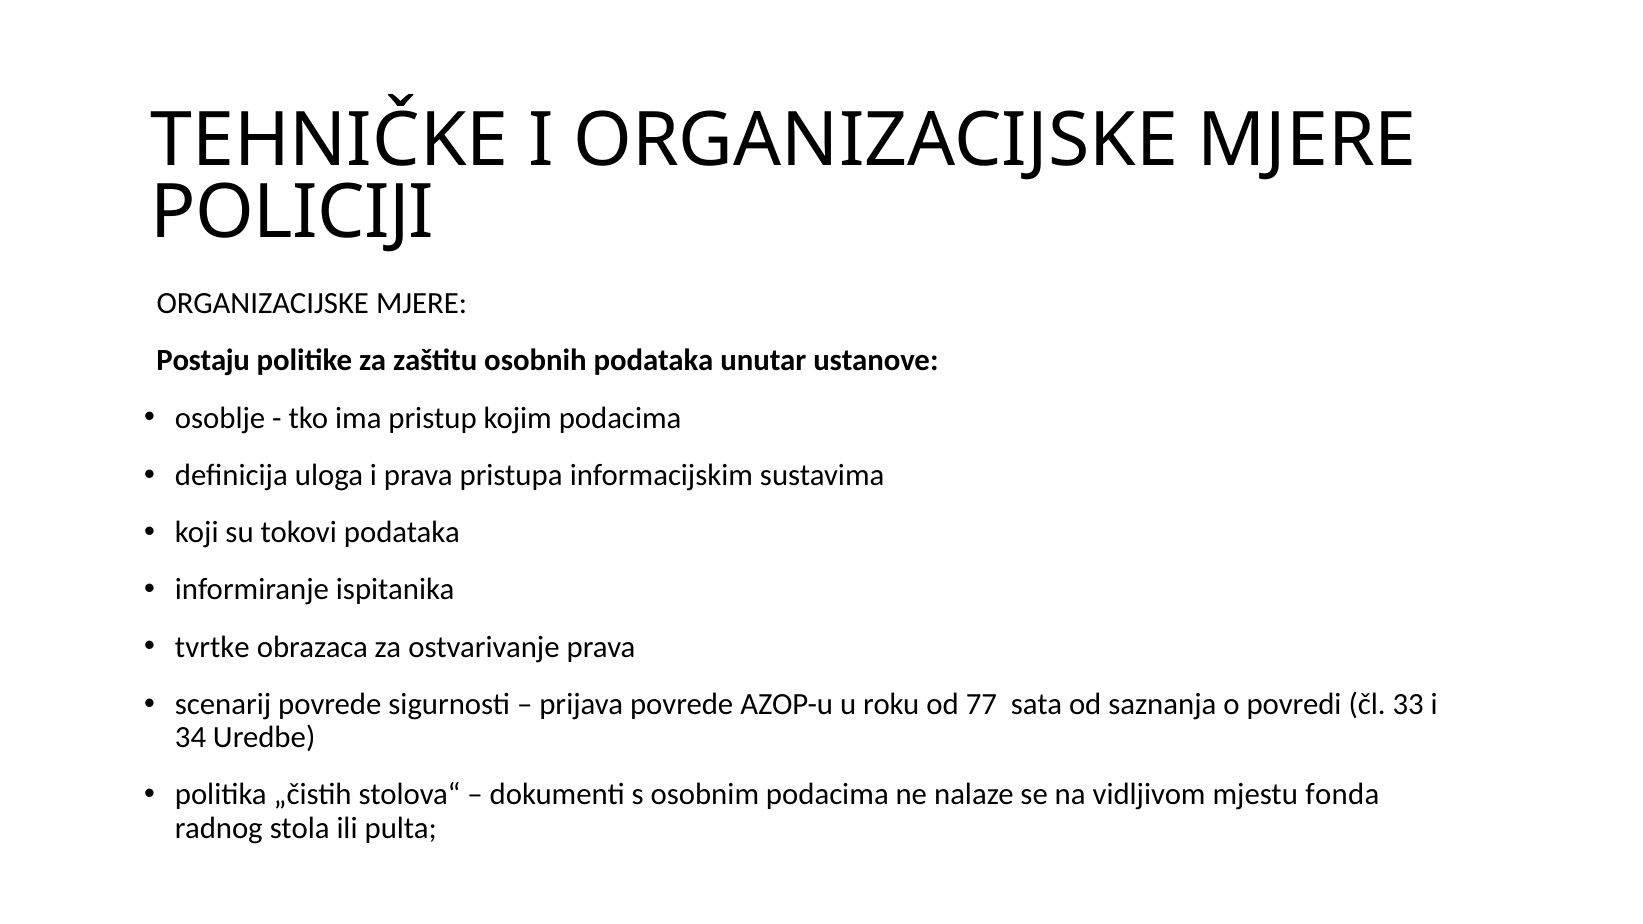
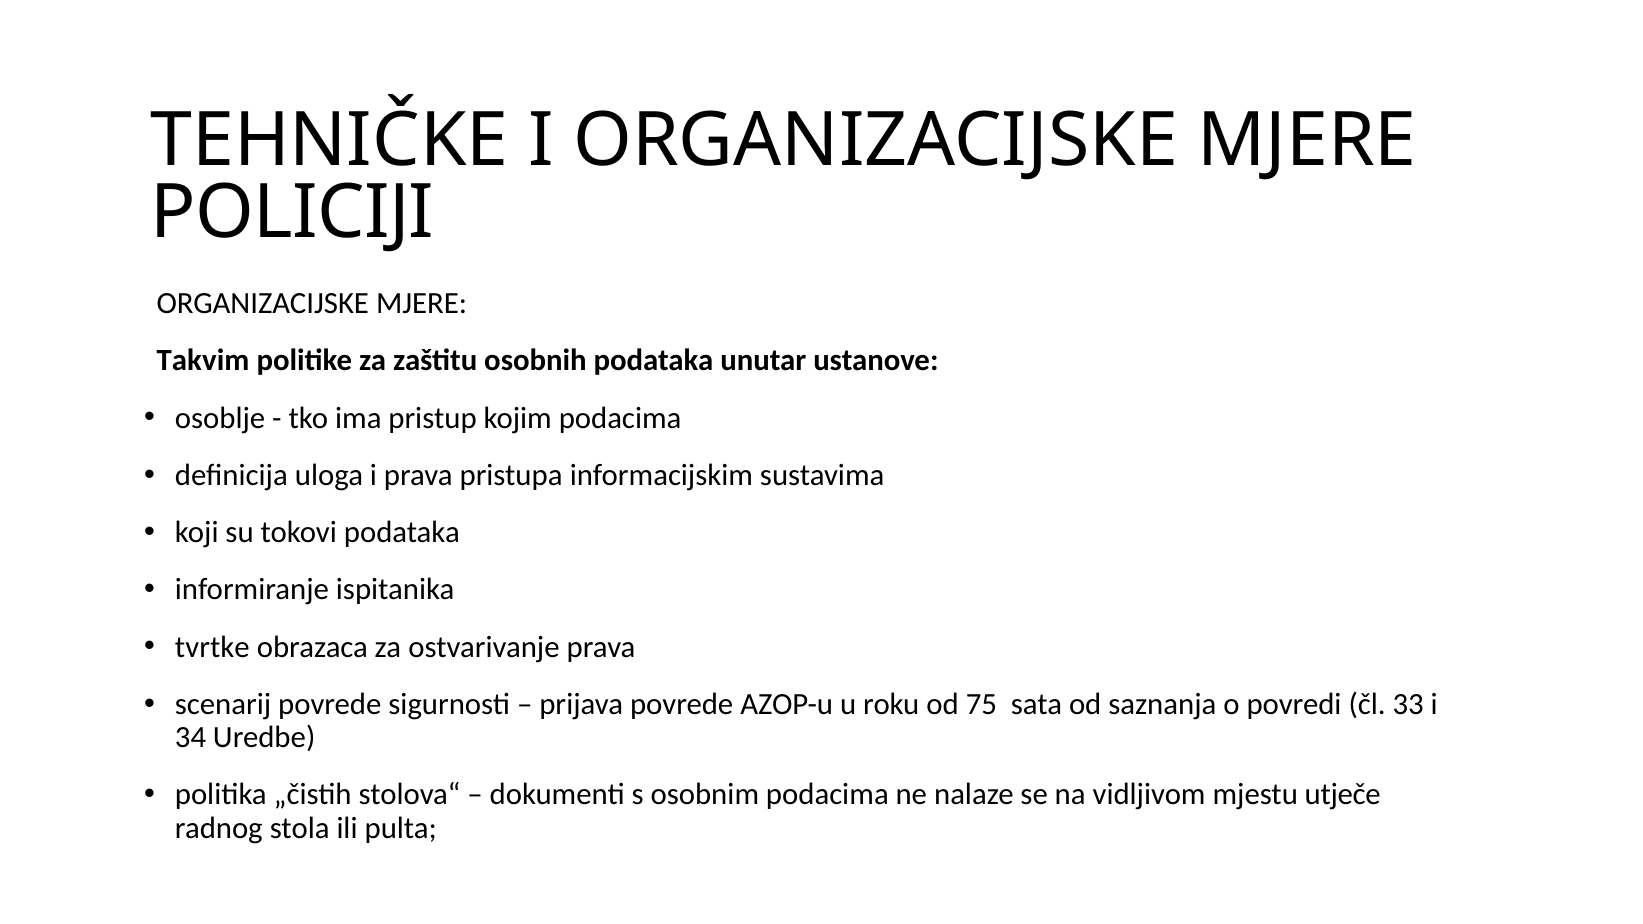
Postaju: Postaju -> Takvim (203, 361)
77: 77 -> 75 (981, 704)
fonda: fonda -> utječe (1343, 795)
